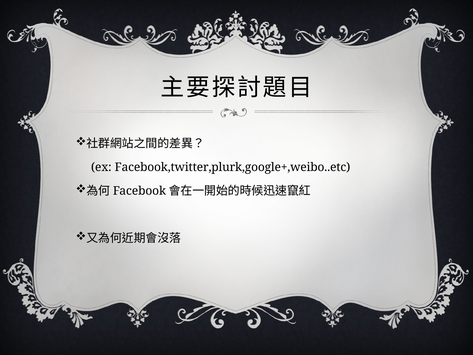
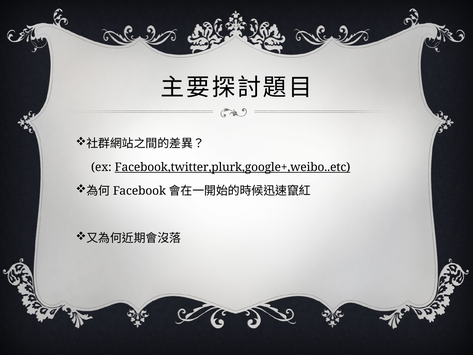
Facebook,twitter,plurk,google+,weibo..etc underline: none -> present (232, 167)
